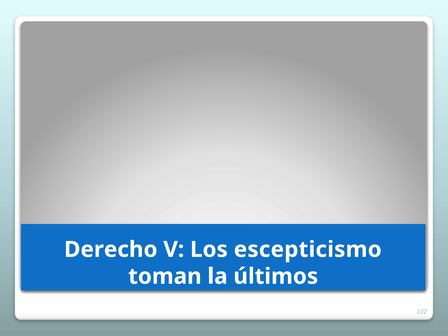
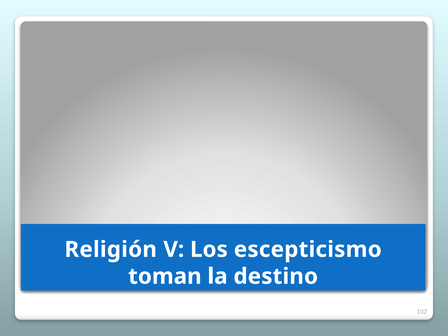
Derecho: Derecho -> Religión (111, 250)
últimos: últimos -> destino (276, 276)
